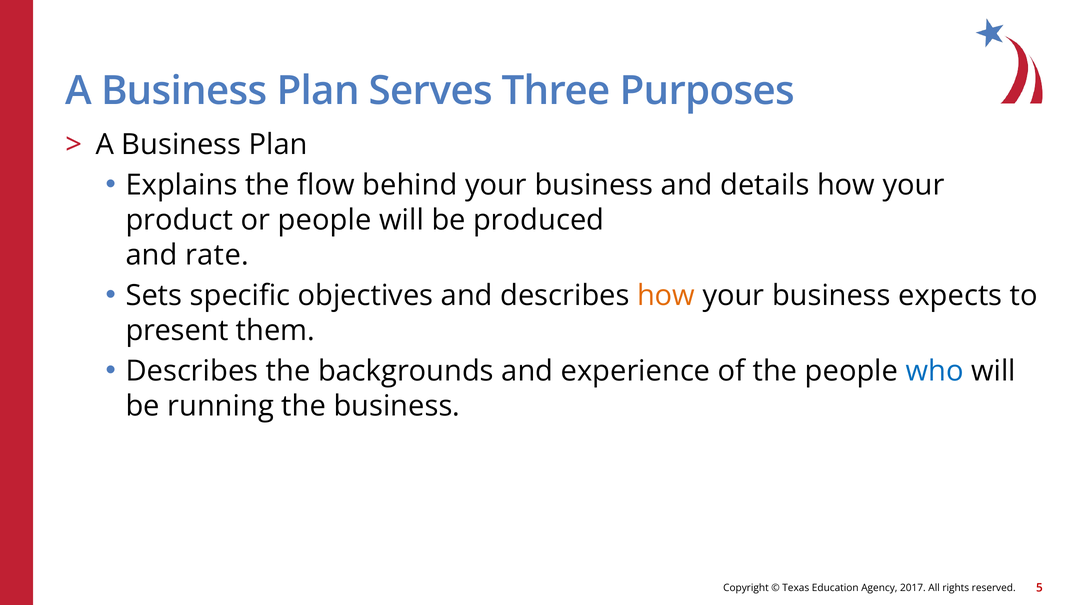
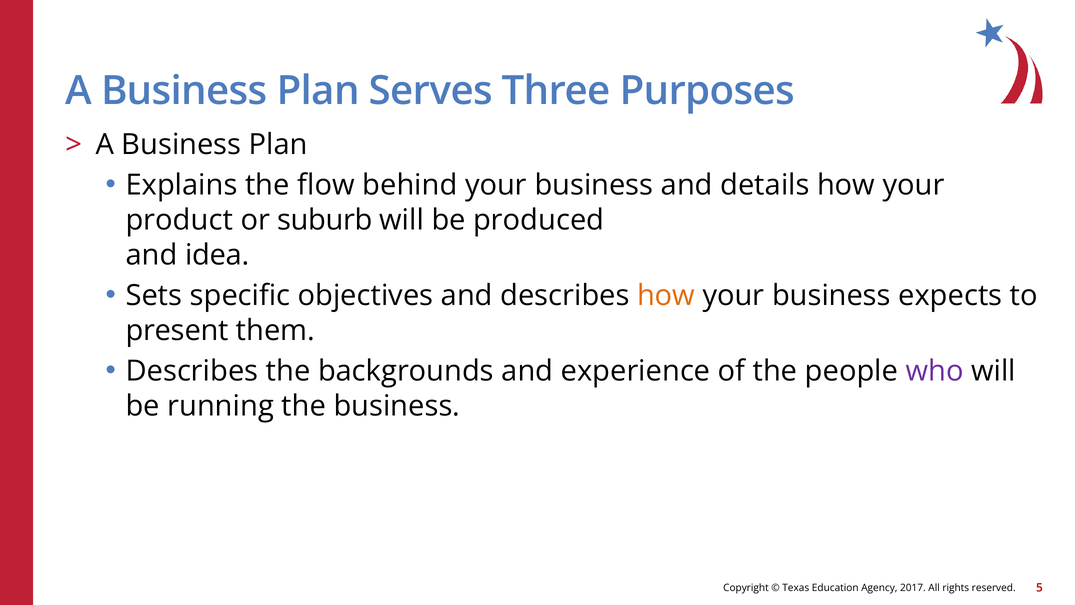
or people: people -> suburb (325, 220)
rate: rate -> idea (217, 255)
who colour: blue -> purple (935, 371)
